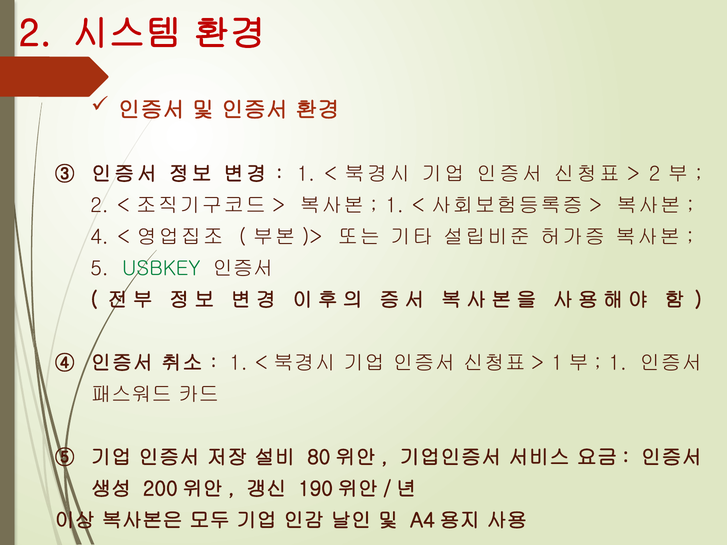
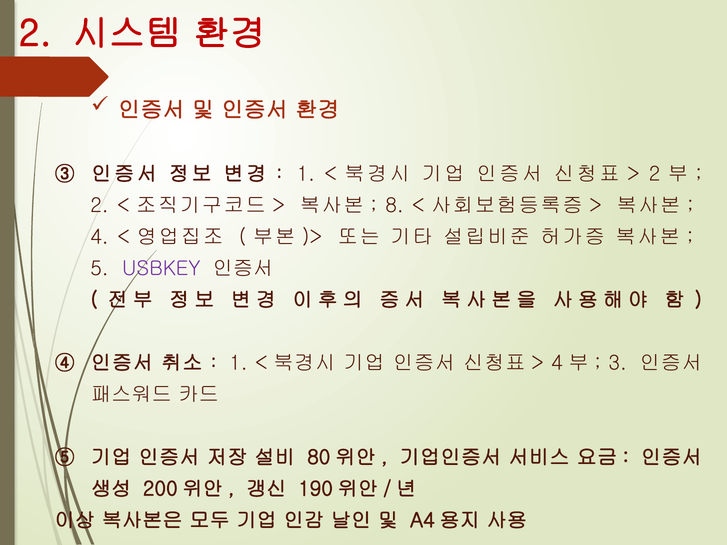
1: 1 -> 8 (394, 205)
USBKEY colour: green -> purple (162, 268)
1: 1 -> 4 (557, 363)
1: 1 -> 3 (618, 363)
